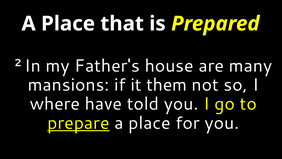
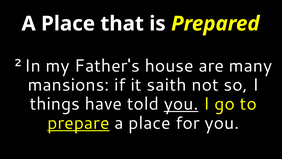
them: them -> saith (166, 85)
where: where -> things (55, 104)
you underline: none -> present (181, 104)
